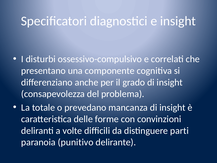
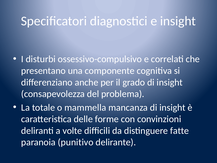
prevedano: prevedano -> mammella (85, 107)
parti: parti -> fatte (180, 130)
